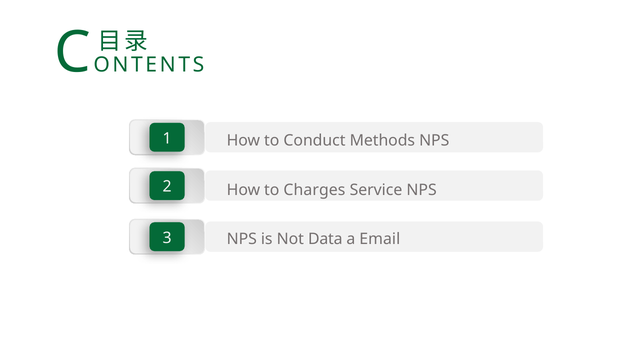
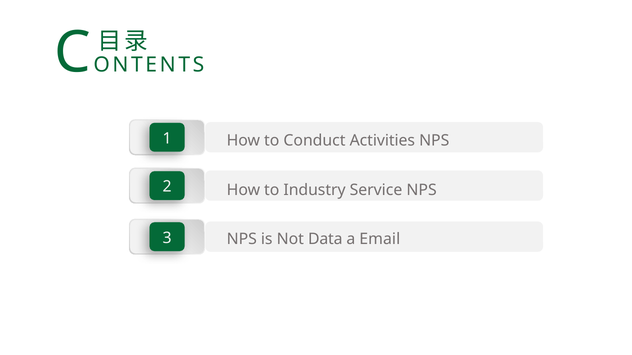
Methods: Methods -> Activities (382, 141)
Charges: Charges -> Industry (315, 190)
